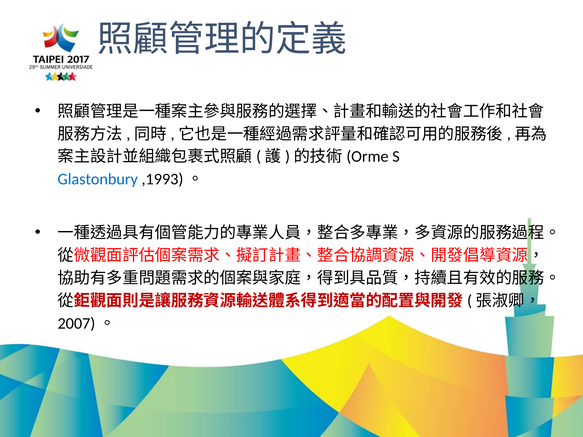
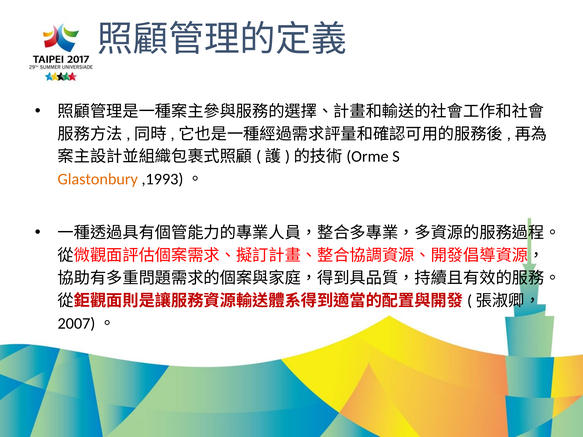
Glastonbury colour: blue -> orange (98, 179)
